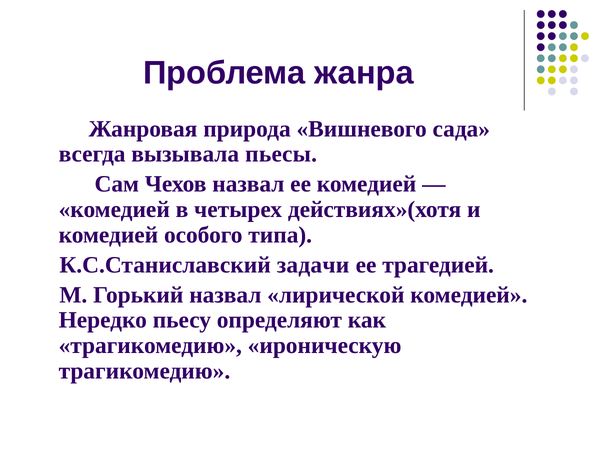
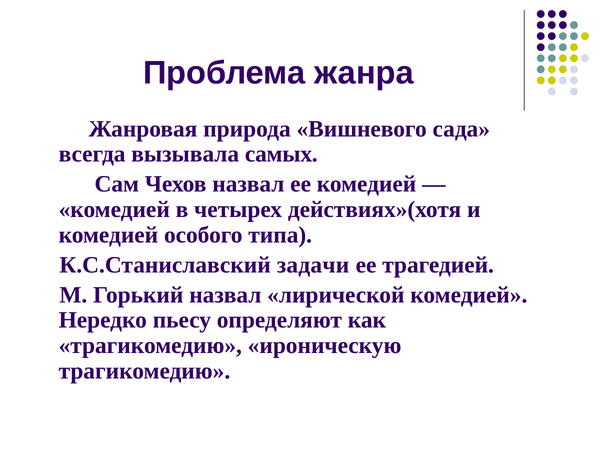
пьесы: пьесы -> самых (281, 154)
